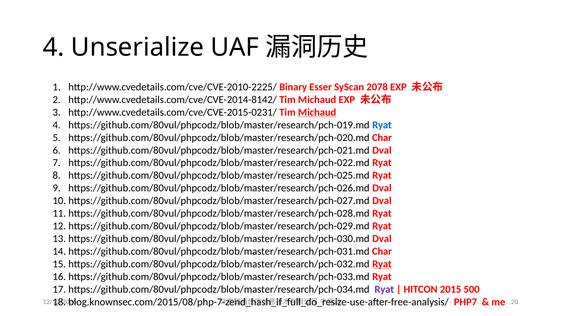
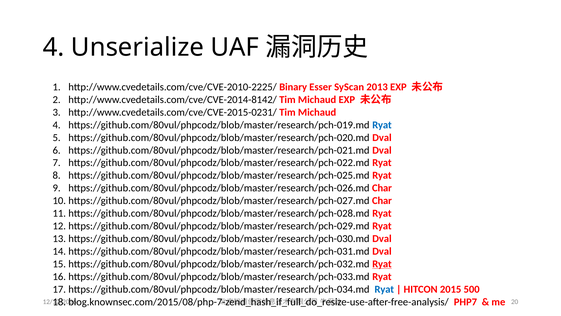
2078: 2078 -> 2013 (377, 87)
Michaud underline: present -> none (317, 112)
https://github.com/80vul/phpcodz/blob/master/research/pch-020.md Char: Char -> Dval (382, 137)
https://github.com/80vul/phpcodz/blob/master/research/pch-026.md Dval: Dval -> Char (382, 188)
Dval: Dval -> Char (382, 200)
Char: Char -> Dval (382, 251)
Ryat colour: purple -> blue (384, 289)
